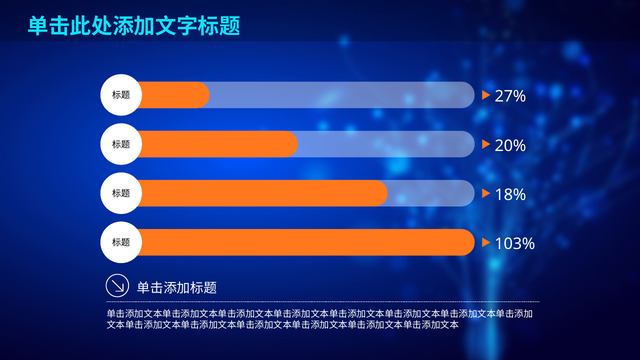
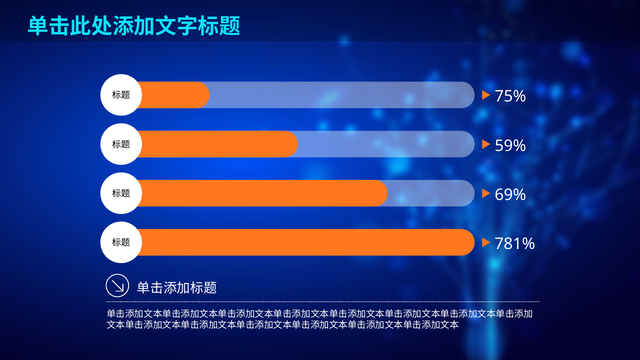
27%: 27% -> 75% (510, 97)
20%: 20% -> 59% (510, 146)
18%: 18% -> 69% (510, 195)
103%: 103% -> 781% (515, 244)
